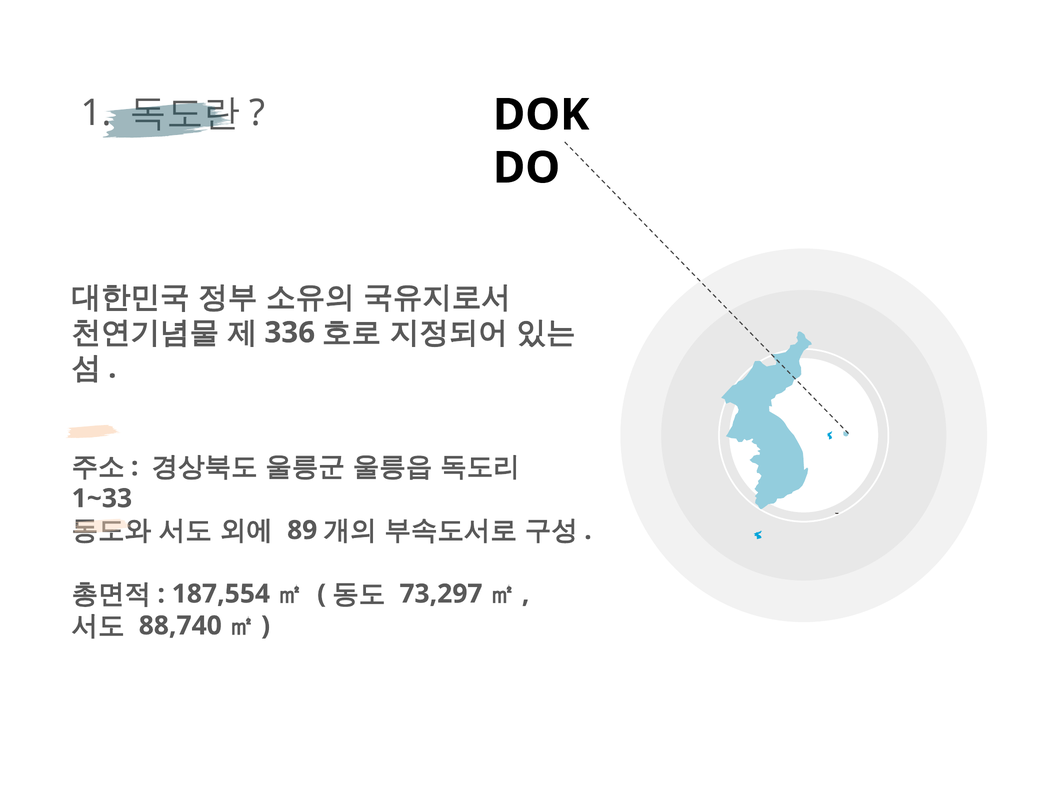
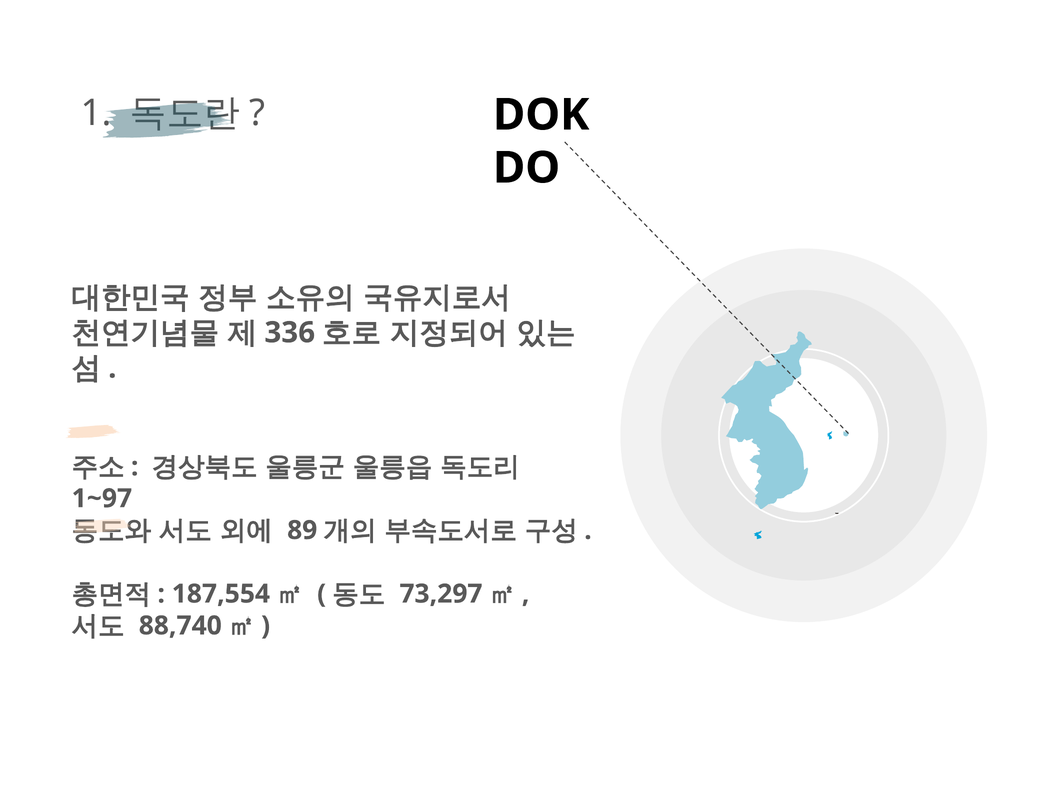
1~33: 1~33 -> 1~97 (102, 498)
